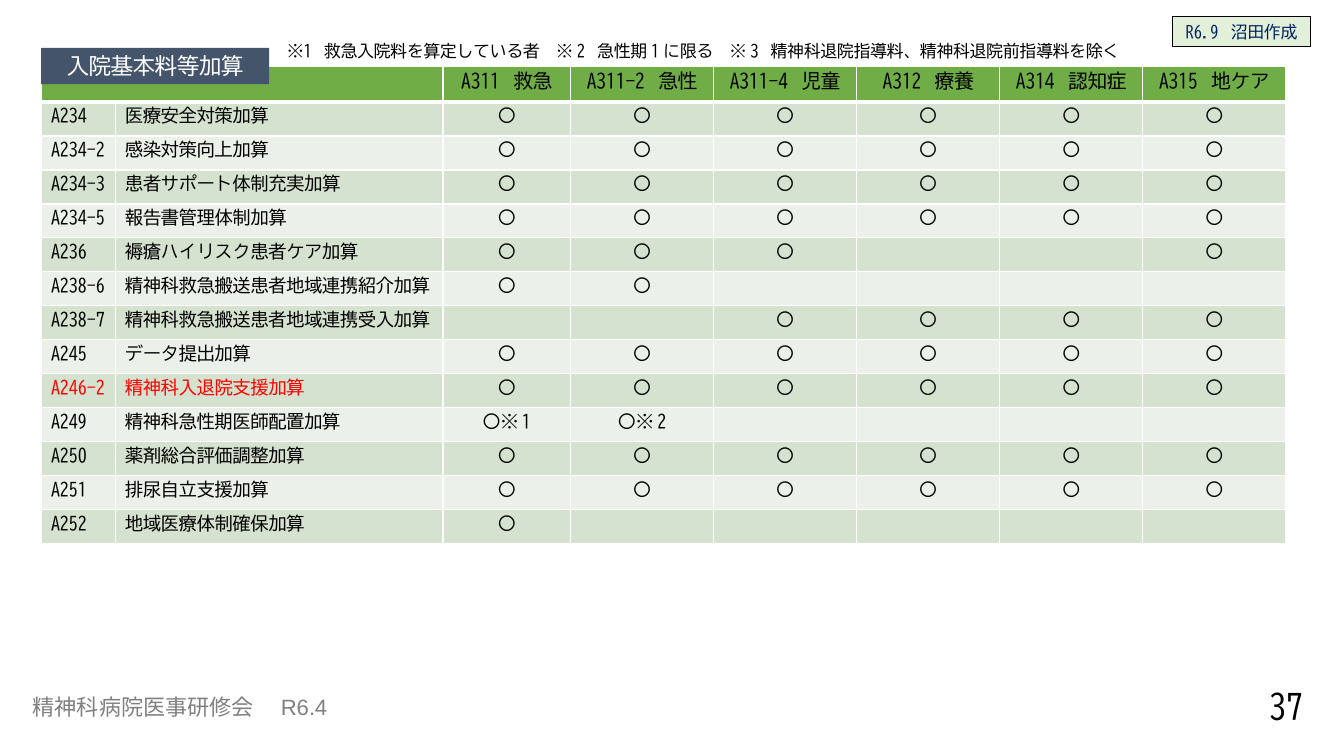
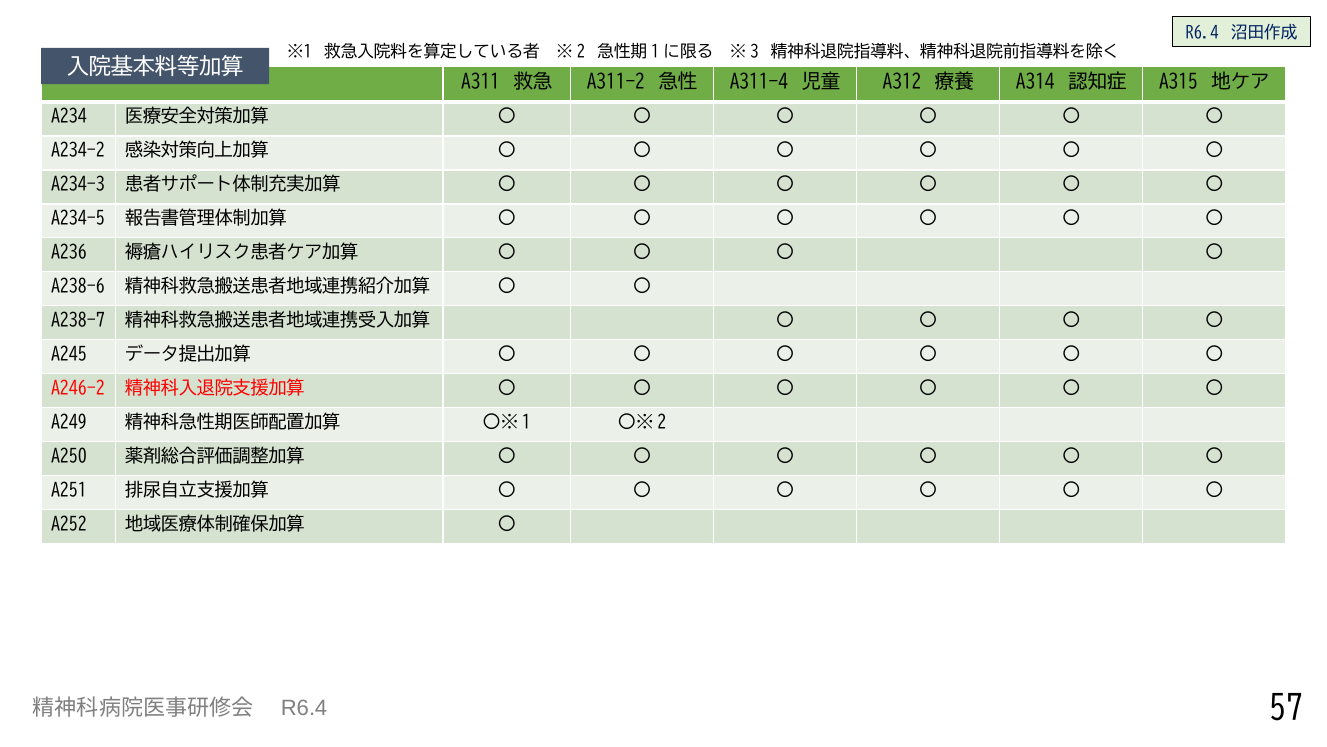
R6.9: R6.9 -> R6.4 (1202, 33)
37: 37 -> 57 (1286, 708)
